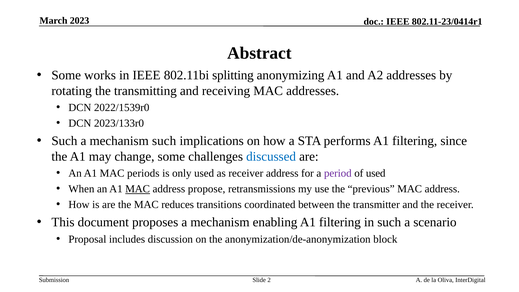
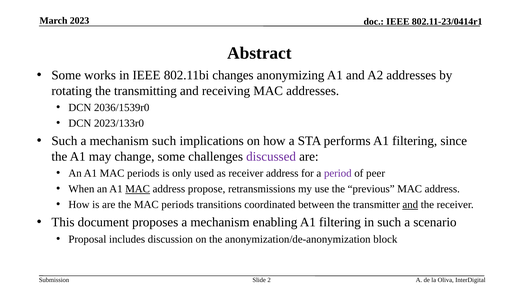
splitting: splitting -> changes (233, 75)
2022/1539r0: 2022/1539r0 -> 2036/1539r0 (122, 108)
discussed colour: blue -> purple (271, 156)
of used: used -> peer (376, 173)
the MAC reduces: reduces -> periods (178, 205)
and underline: none -> present (410, 205)
